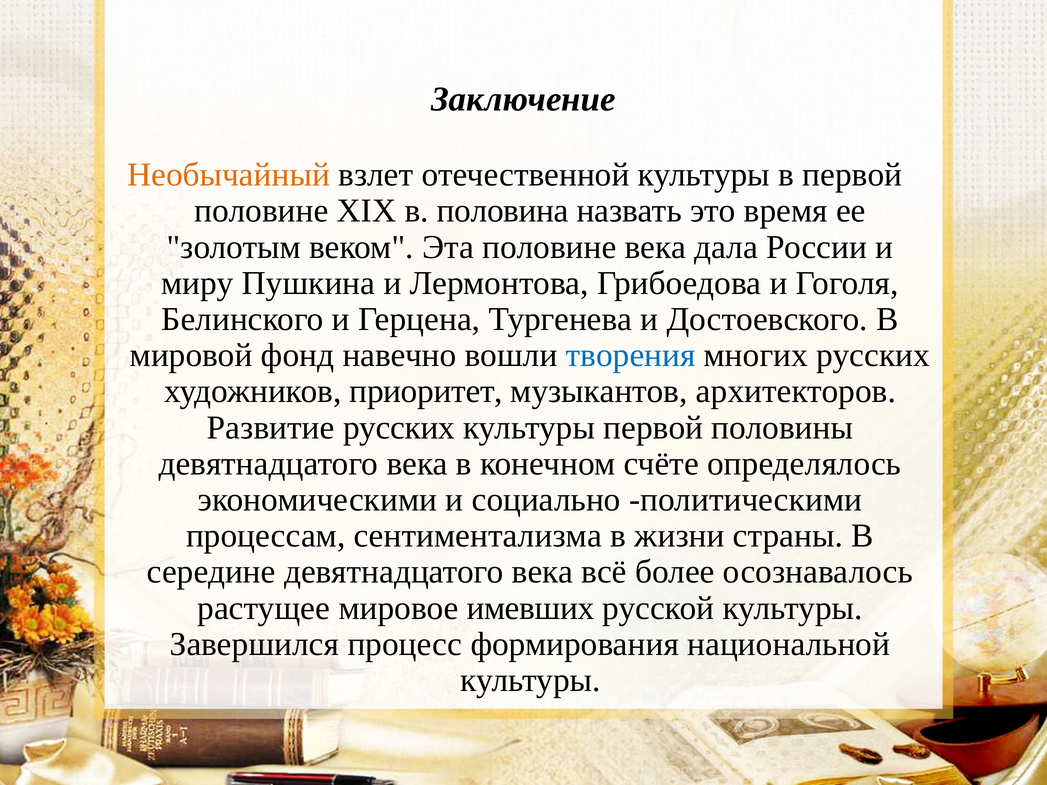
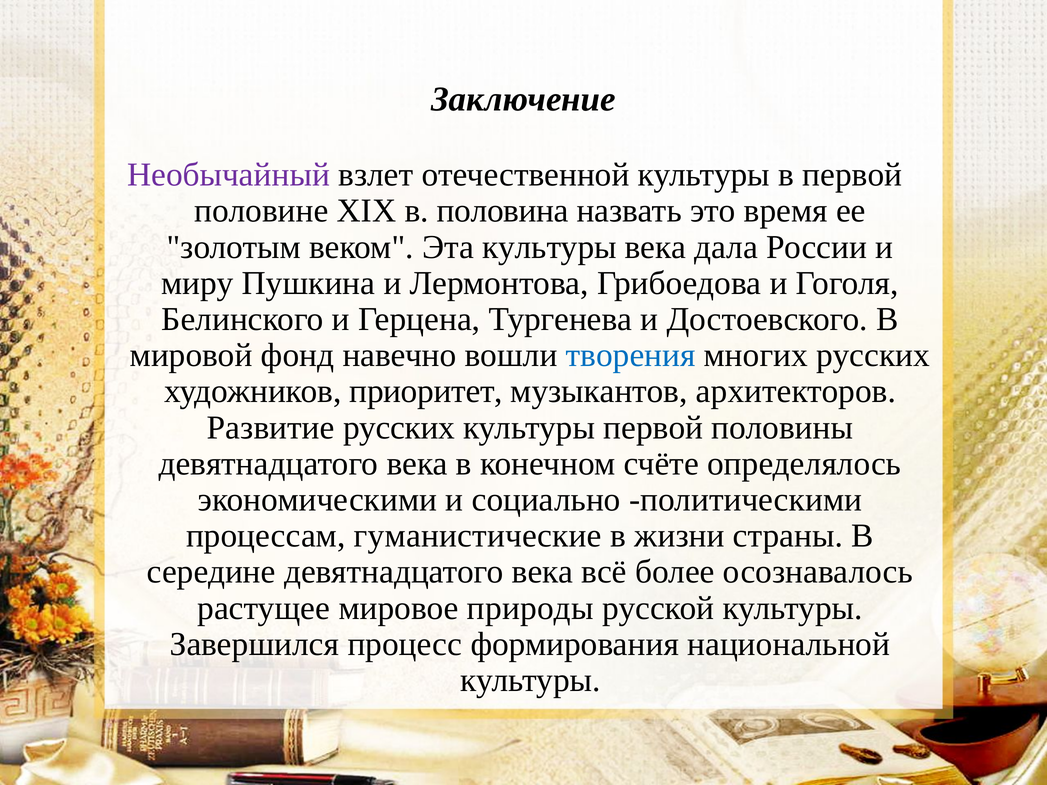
Необычайный colour: orange -> purple (228, 175)
Эта половине: половине -> культуры (549, 247)
сентиментализма: сентиментализма -> гуманистические (478, 536)
имевших: имевших -> природы (530, 608)
